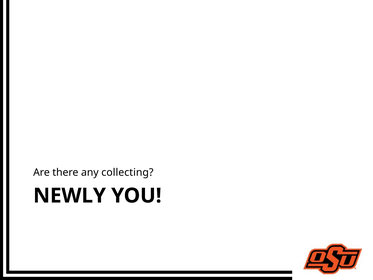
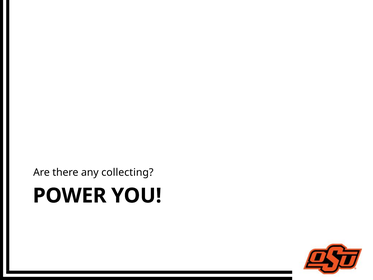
NEWLY: NEWLY -> POWER (70, 196)
